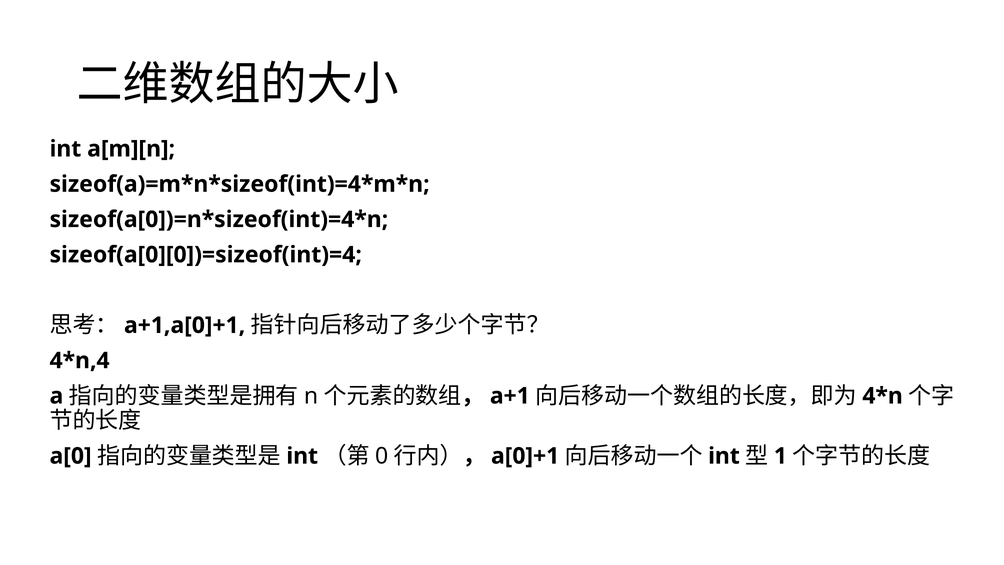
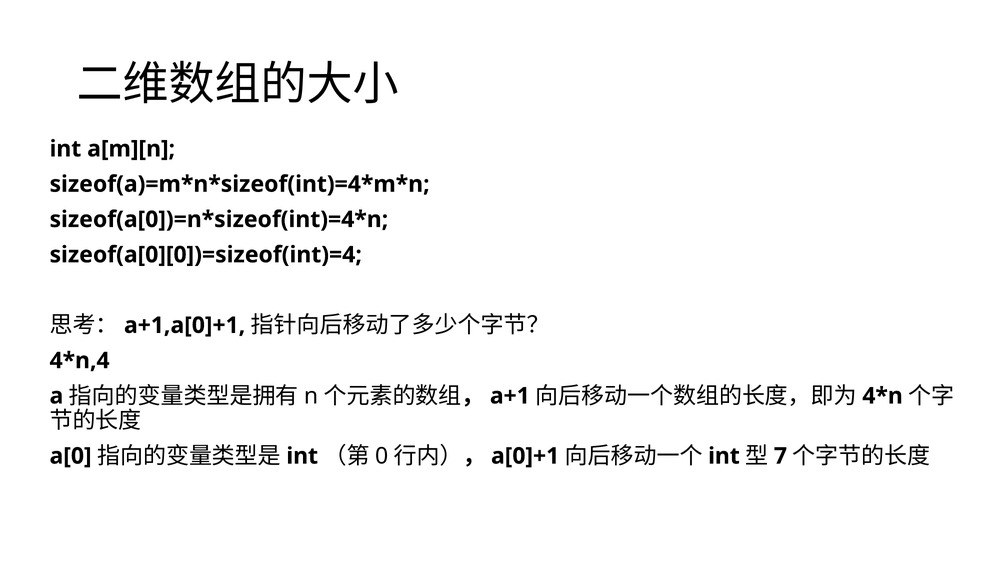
1: 1 -> 7 (780, 456)
